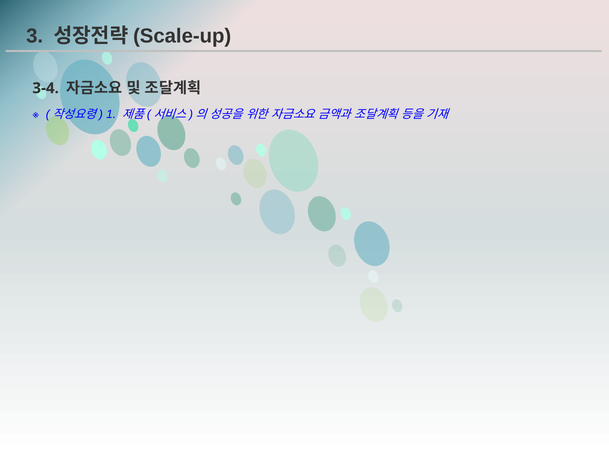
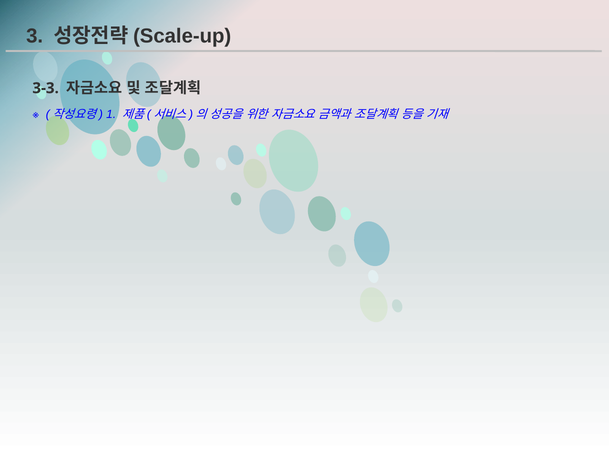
3-4: 3-4 -> 3-3 (46, 88)
